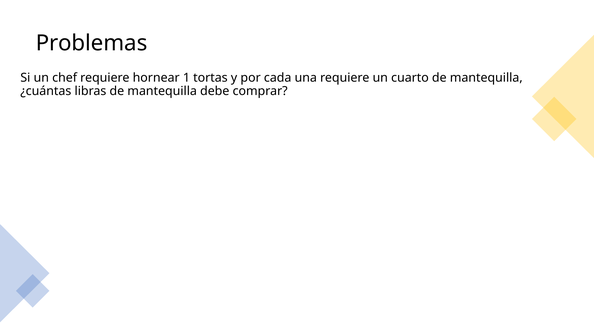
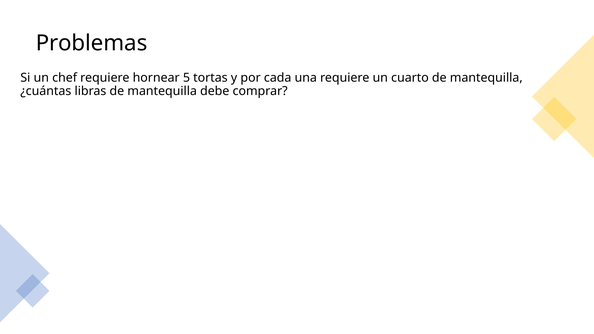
1: 1 -> 5 (186, 78)
